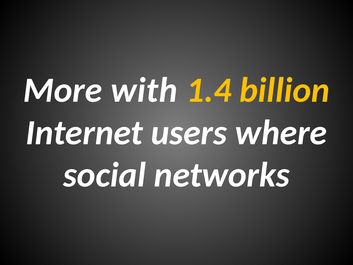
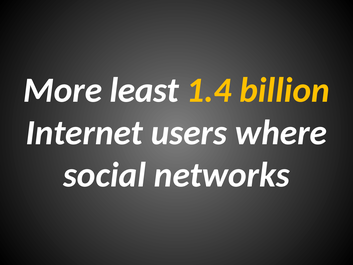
with: with -> least (144, 90)
